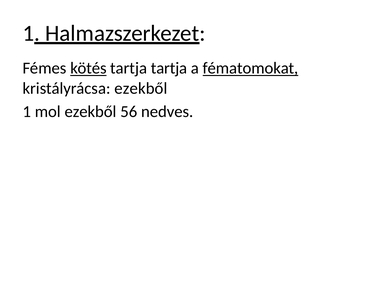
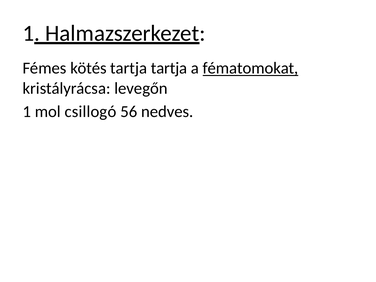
kötés underline: present -> none (88, 68)
kristályrácsa ezekből: ezekből -> levegőn (141, 88)
mol ezekből: ezekből -> csillogó (90, 112)
